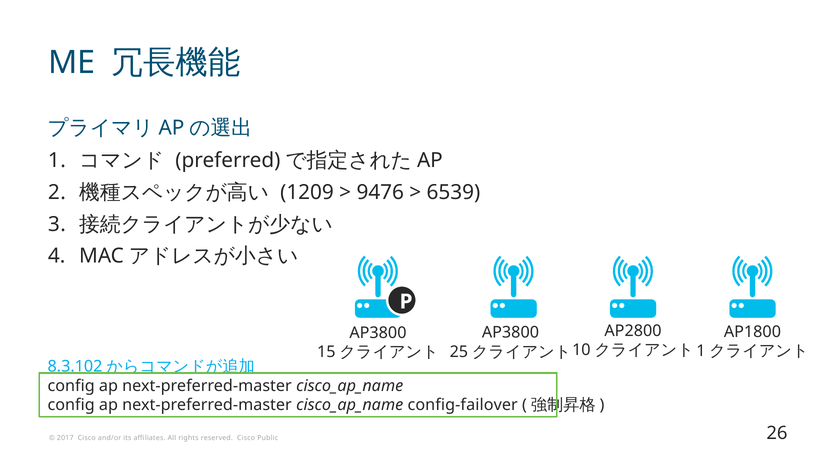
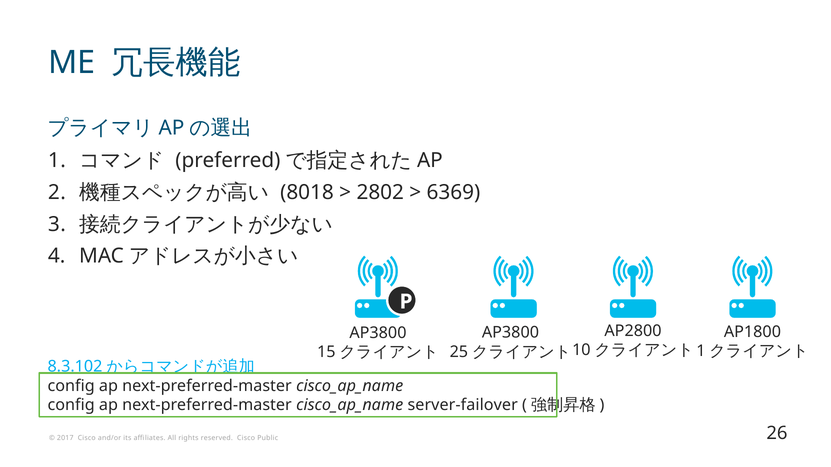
1209: 1209 -> 8018 (307, 193)
9476: 9476 -> 2802 (380, 193)
6539: 6539 -> 6369 (453, 193)
config-failover: config-failover -> server-failover (463, 406)
